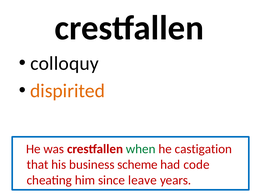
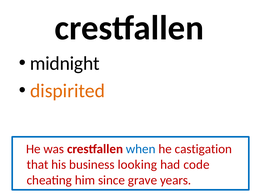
colloquy: colloquy -> midnight (65, 63)
when colour: green -> blue (141, 149)
scheme: scheme -> looking (137, 164)
leave: leave -> grave (143, 180)
